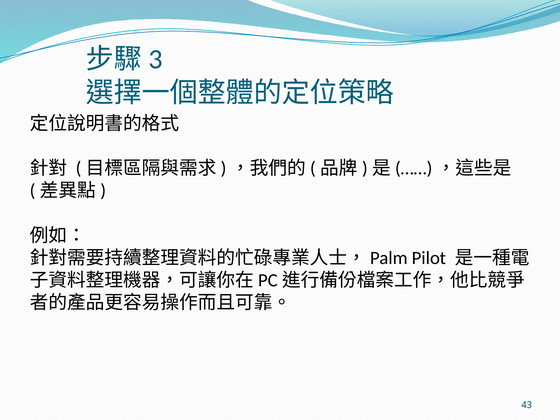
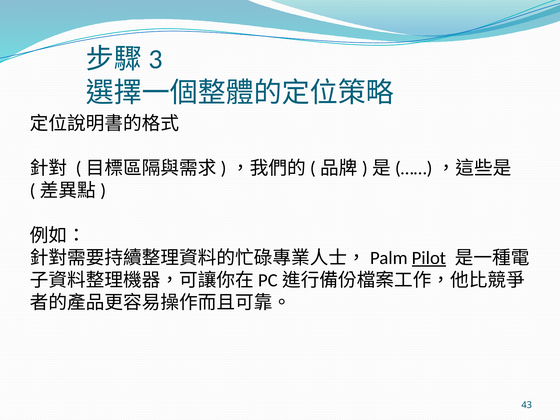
Pilot underline: none -> present (429, 258)
